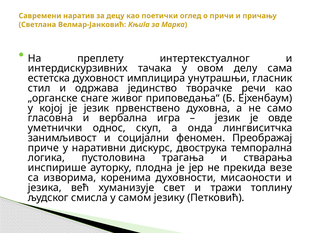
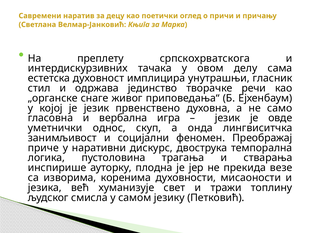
интертекстуалног: интертекстуалног -> српскохрватскога (205, 58)
